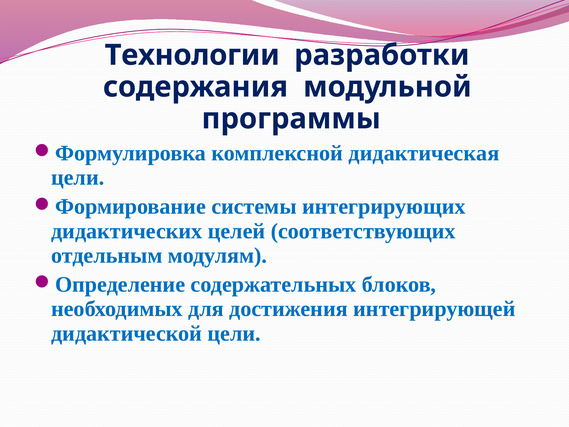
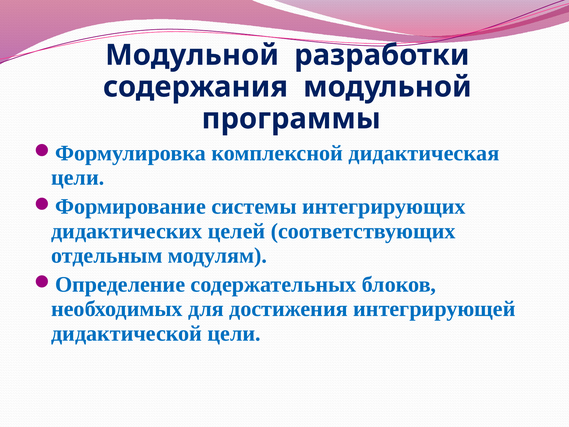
Технологии: Технологии -> Модульной (192, 55)
